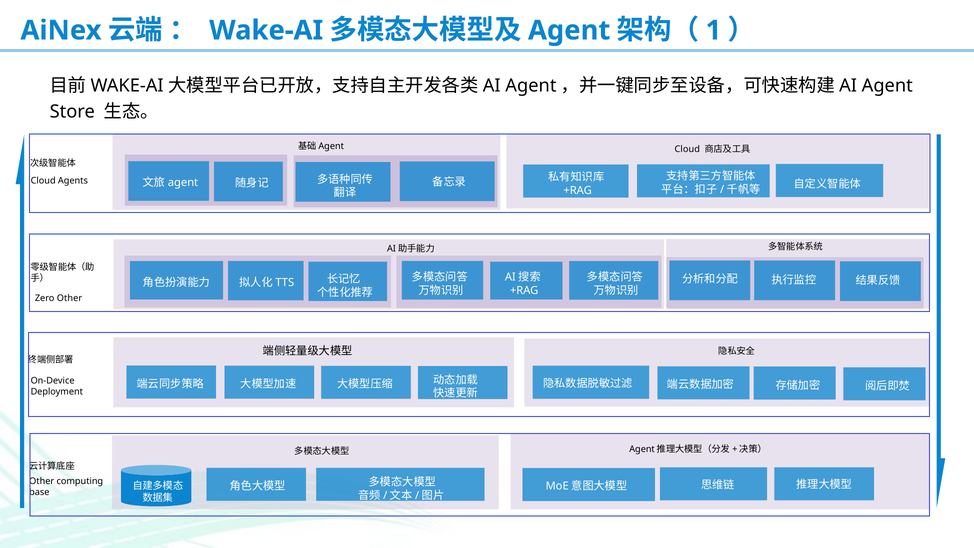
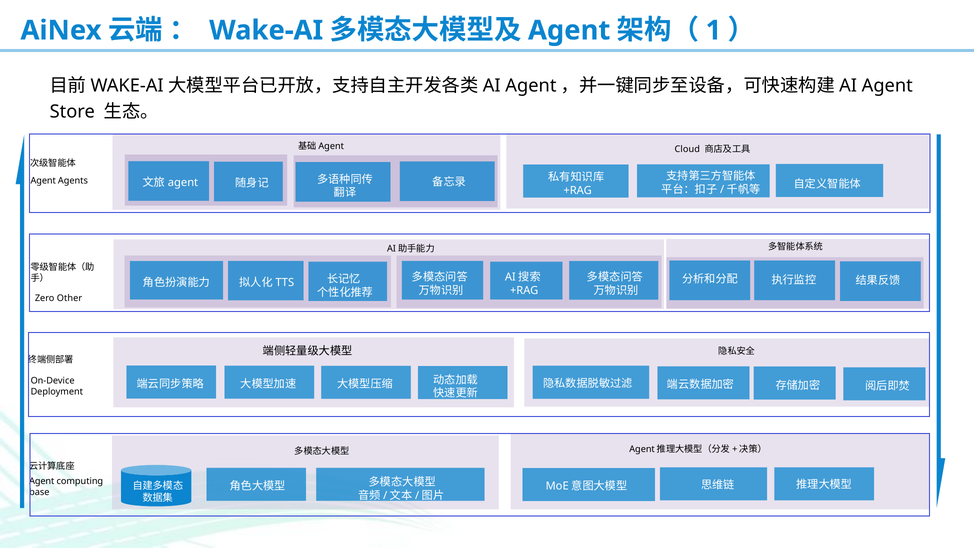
Cloud: Cloud -> Agent (43, 180)
Other: Other -> Agent (42, 481)
